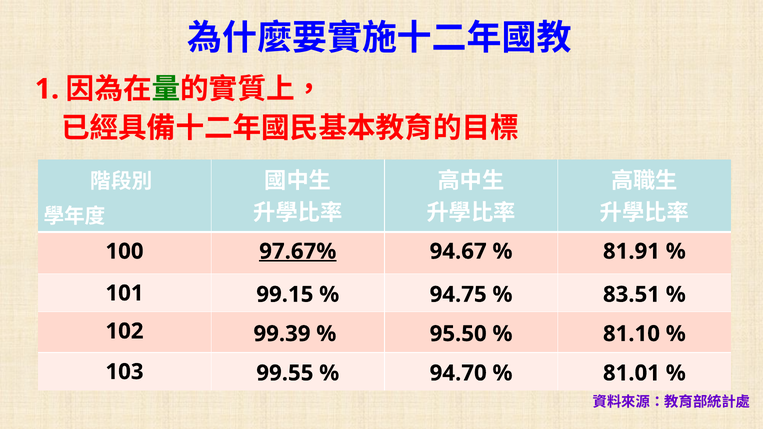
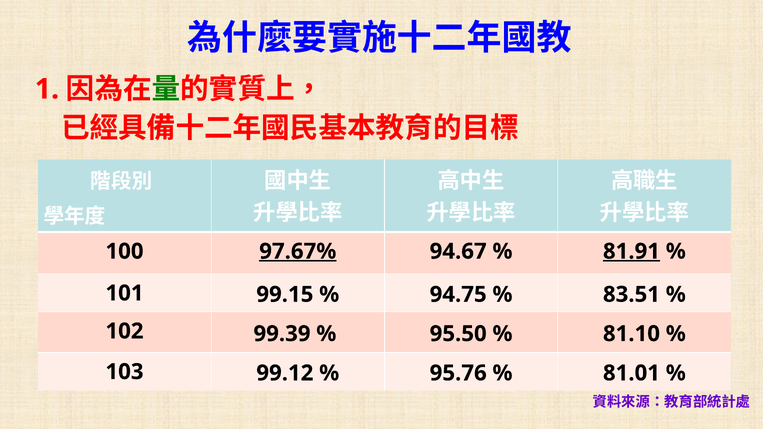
81.91 underline: none -> present (631, 251)
99.55: 99.55 -> 99.12 (285, 373)
94.70: 94.70 -> 95.76 (458, 373)
